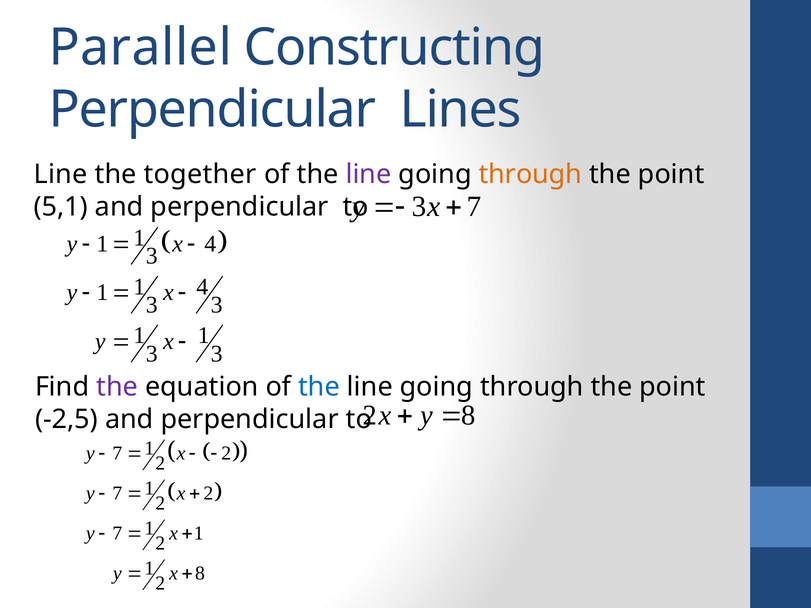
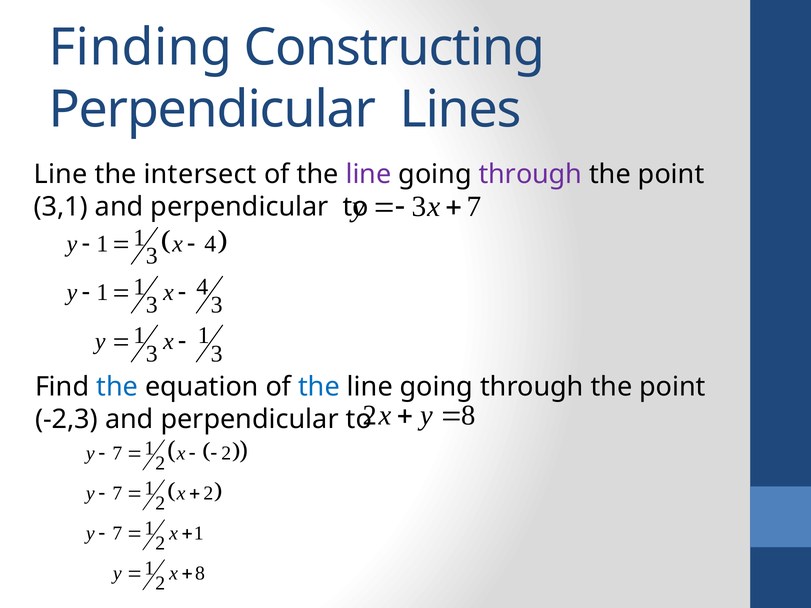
Parallel: Parallel -> Finding (140, 48)
together: together -> intersect (200, 174)
through colour: orange -> purple (530, 174)
5,1: 5,1 -> 3,1 (61, 207)
the colour: purple -> blue (117, 387)
-2,5: -2,5 -> -2,3 (67, 419)
